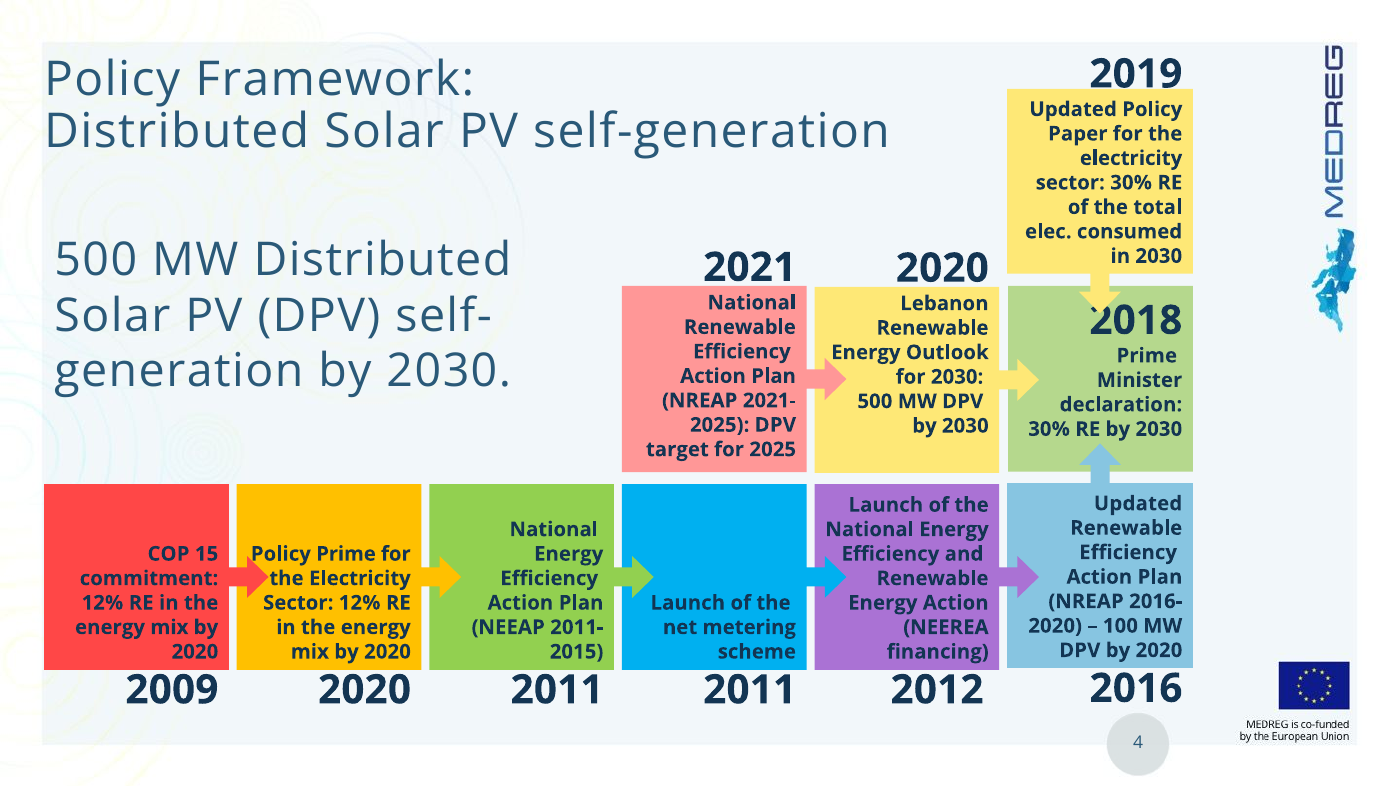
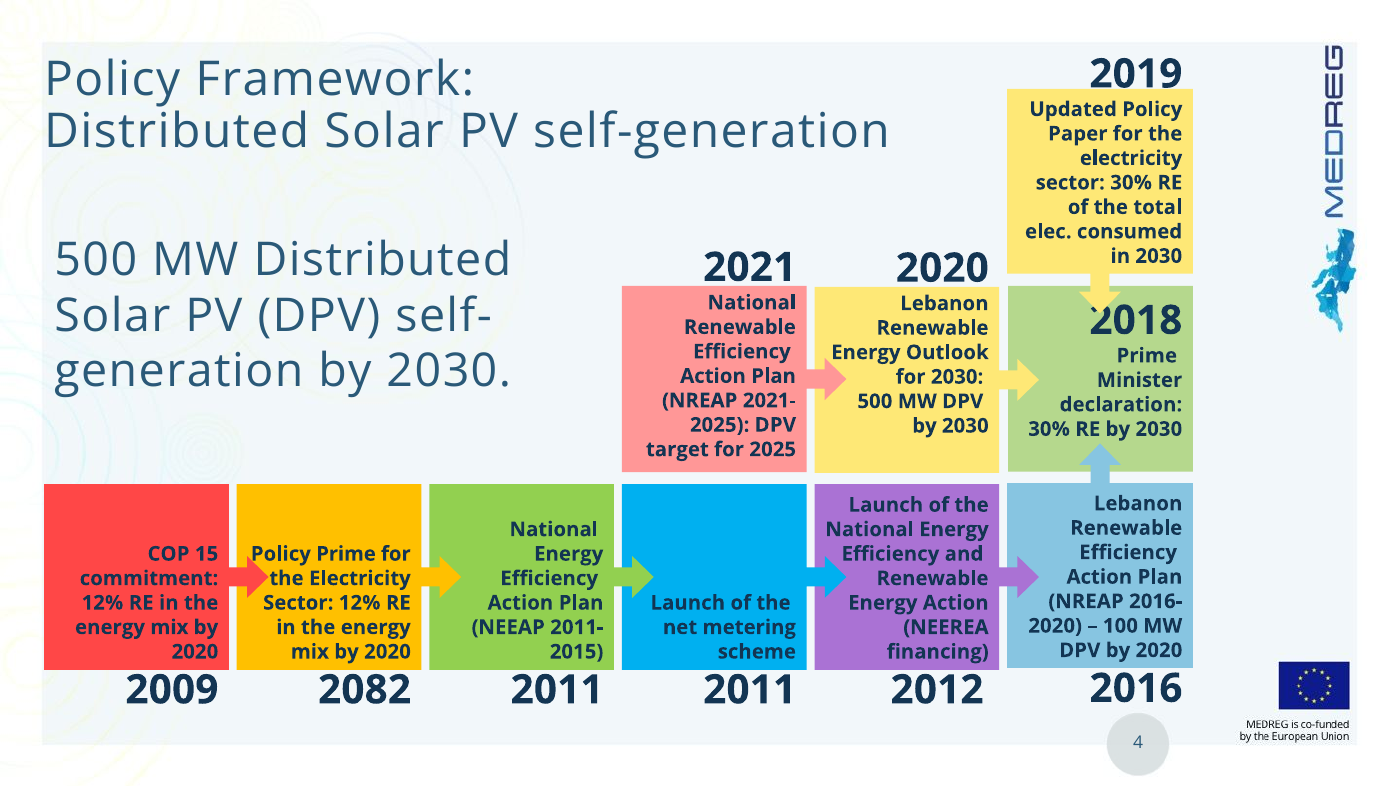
Updated: Updated -> Lebanon (1138, 504)
2020: 2020 -> 2082 (365, 690)
